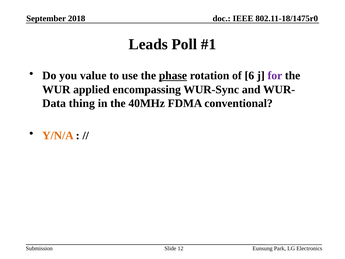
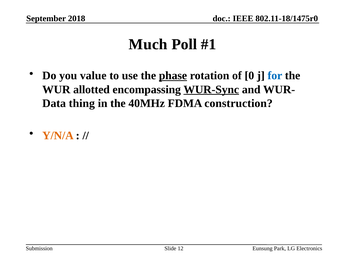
Leads: Leads -> Much (148, 44)
6: 6 -> 0 (249, 76)
for colour: purple -> blue (275, 76)
applied: applied -> allotted (91, 89)
WUR-Sync underline: none -> present (211, 89)
conventional: conventional -> construction (239, 103)
